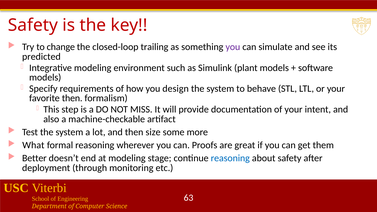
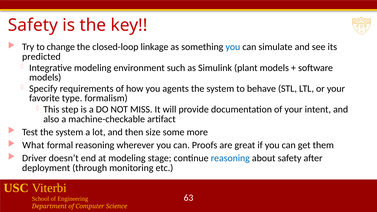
trailing: trailing -> linkage (155, 47)
you colour: purple -> blue (233, 47)
design: design -> agents (176, 89)
favorite then: then -> type (72, 98)
Better: Better -> Driver (34, 158)
